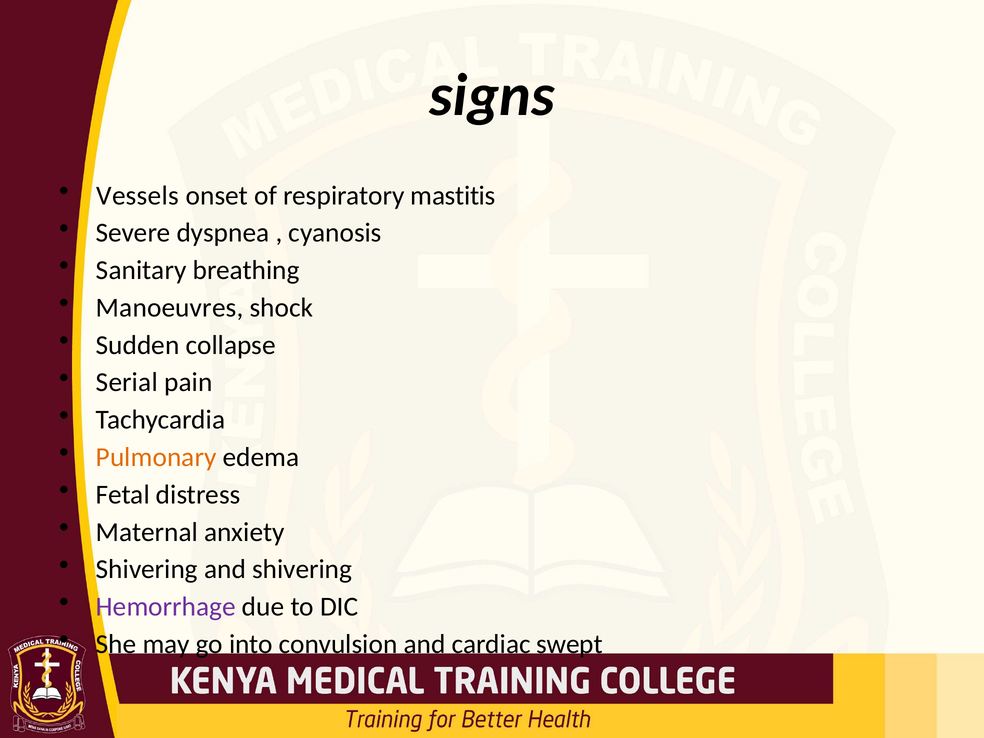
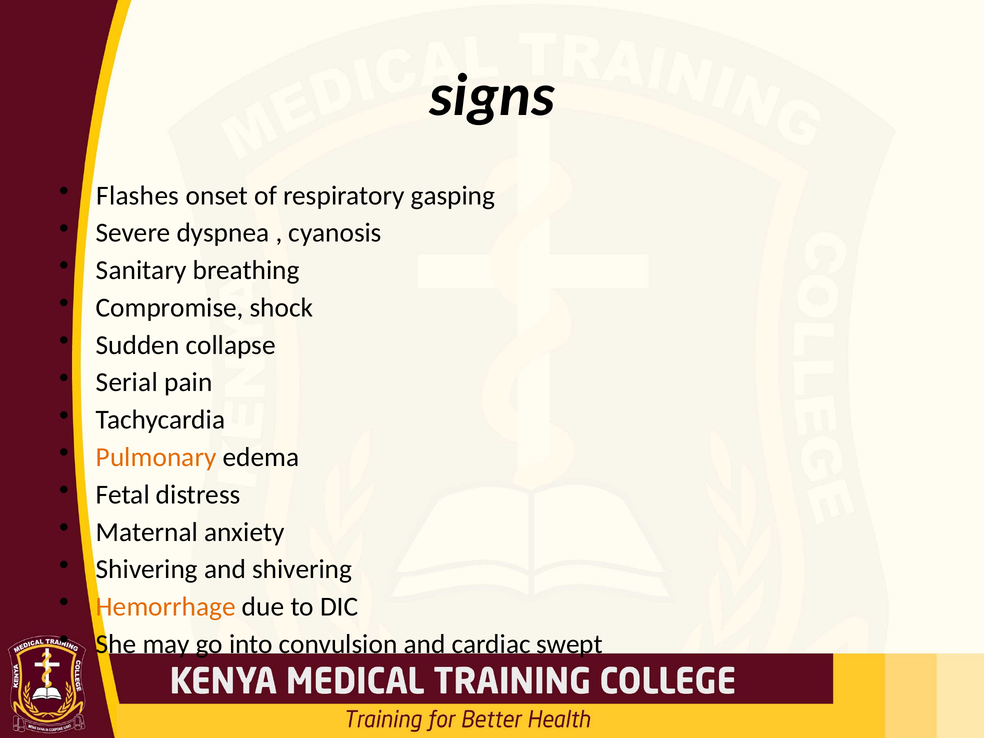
Vessels: Vessels -> Flashes (138, 196)
mastitis: mastitis -> gasping (453, 196)
Manoeuvres: Manoeuvres -> Compromise (170, 308)
Hemorrhage colour: purple -> orange (166, 607)
